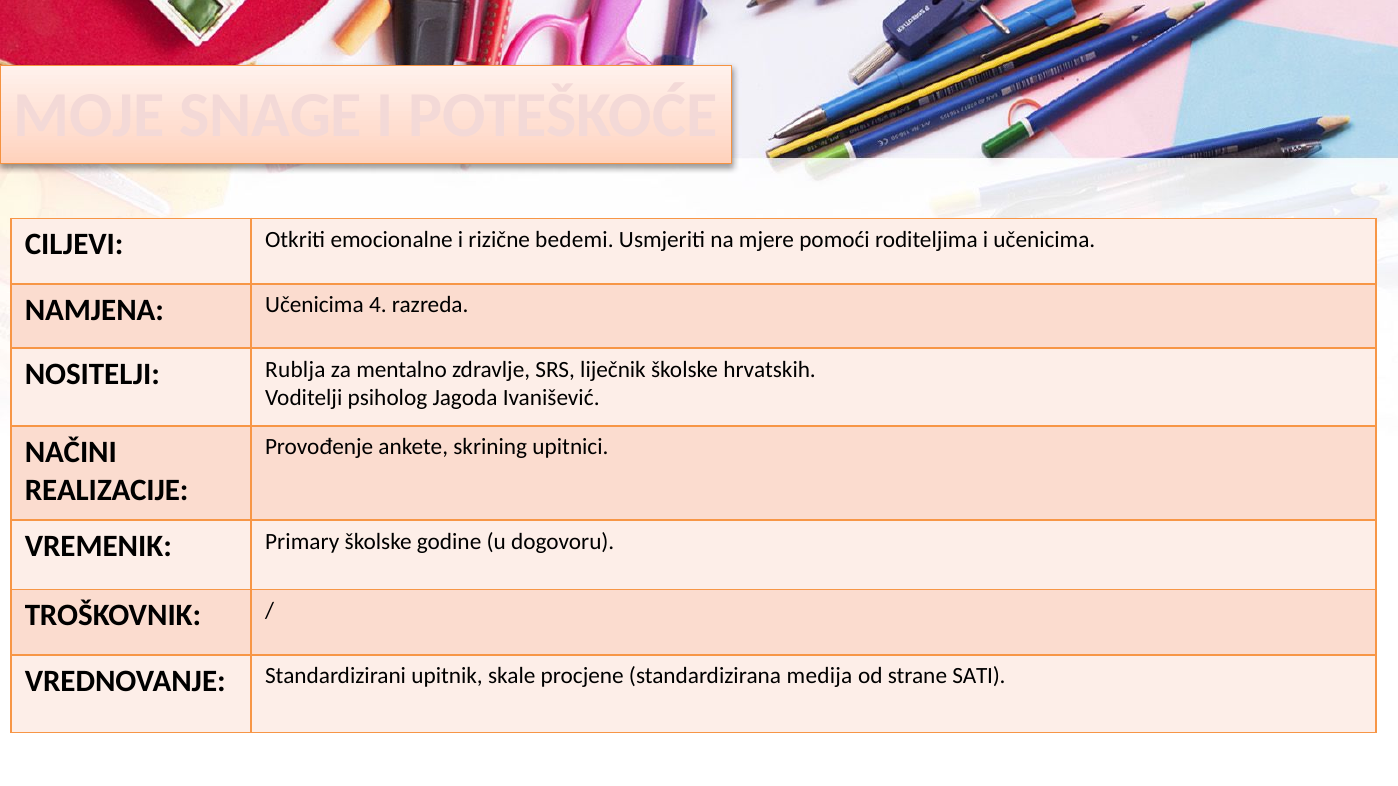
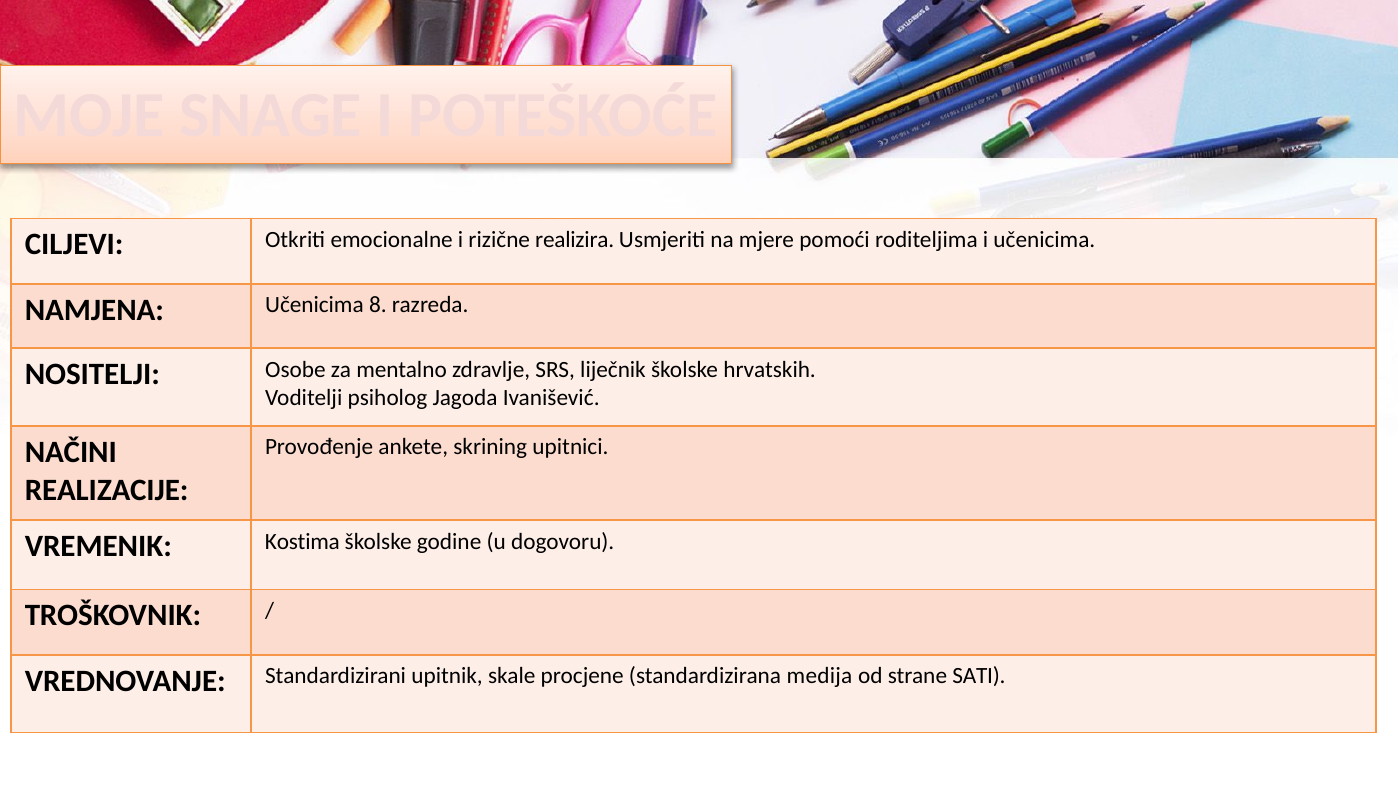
bedemi: bedemi -> realizira (575, 240)
4: 4 -> 8 (378, 305)
Rublja: Rublja -> Osobe (295, 370)
Primary: Primary -> Kostima (302, 542)
